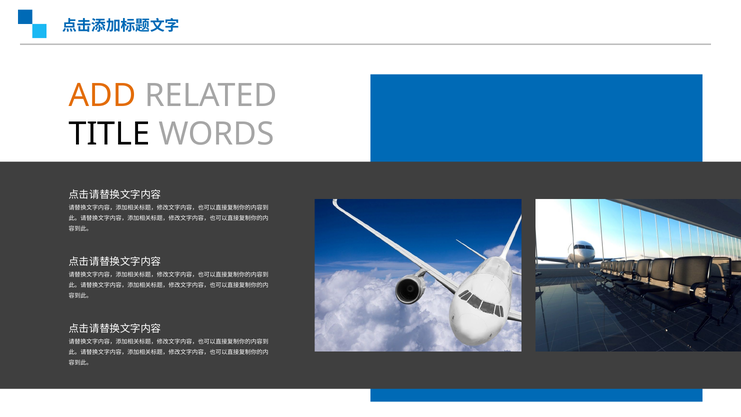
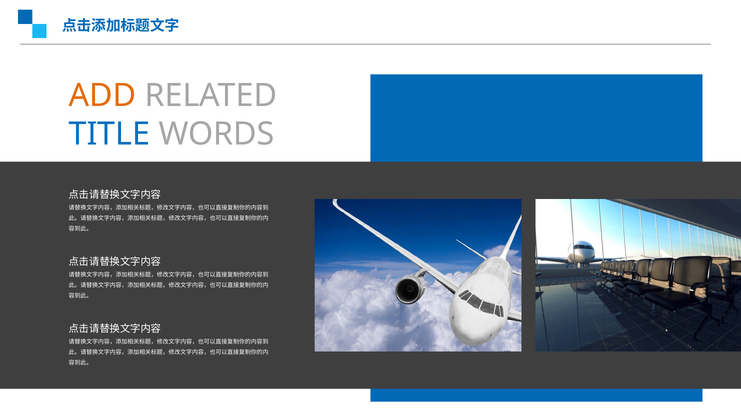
TITLE colour: black -> blue (109, 134)
